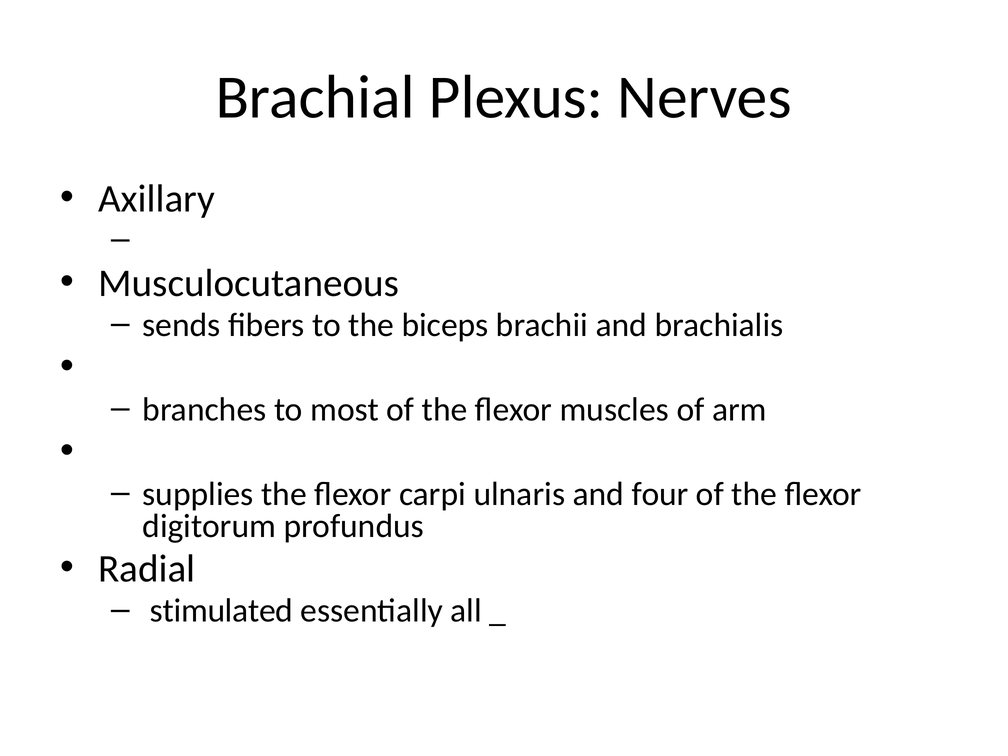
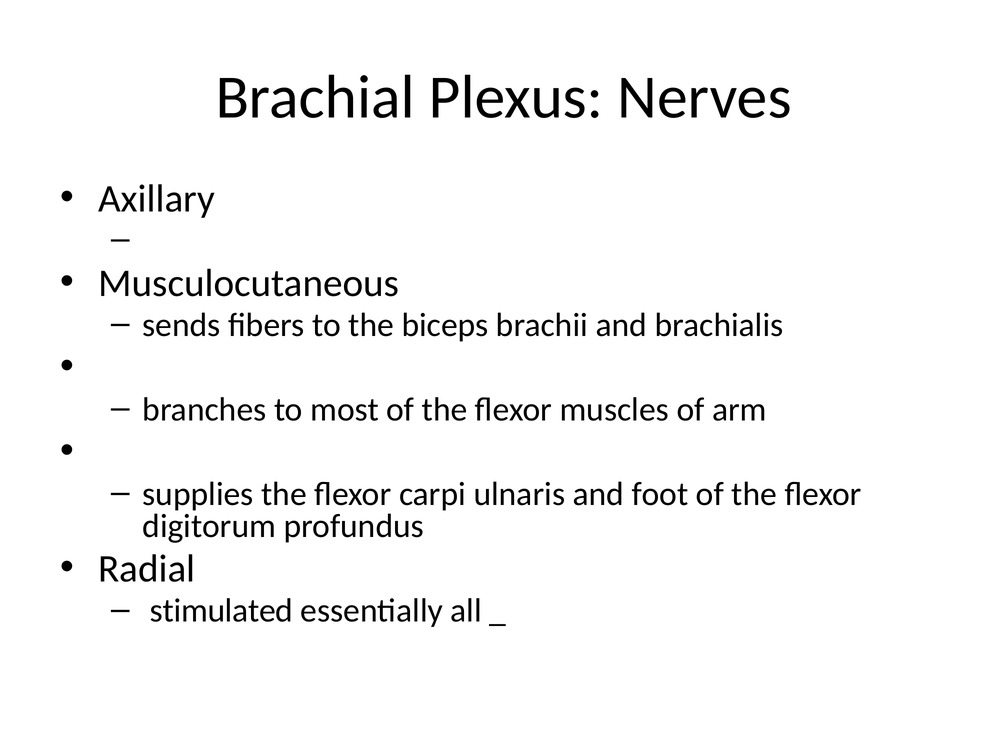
four: four -> foot (660, 494)
